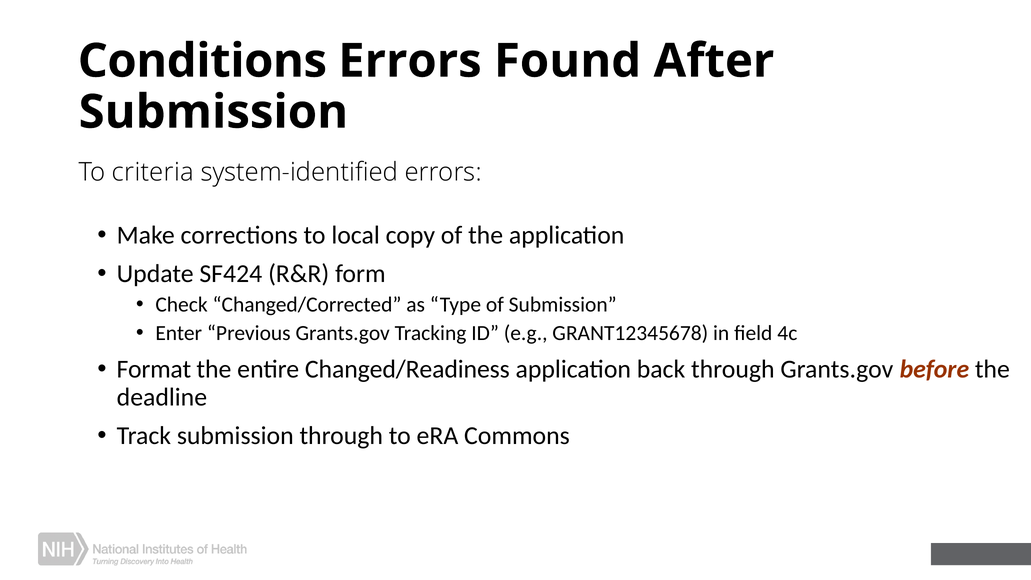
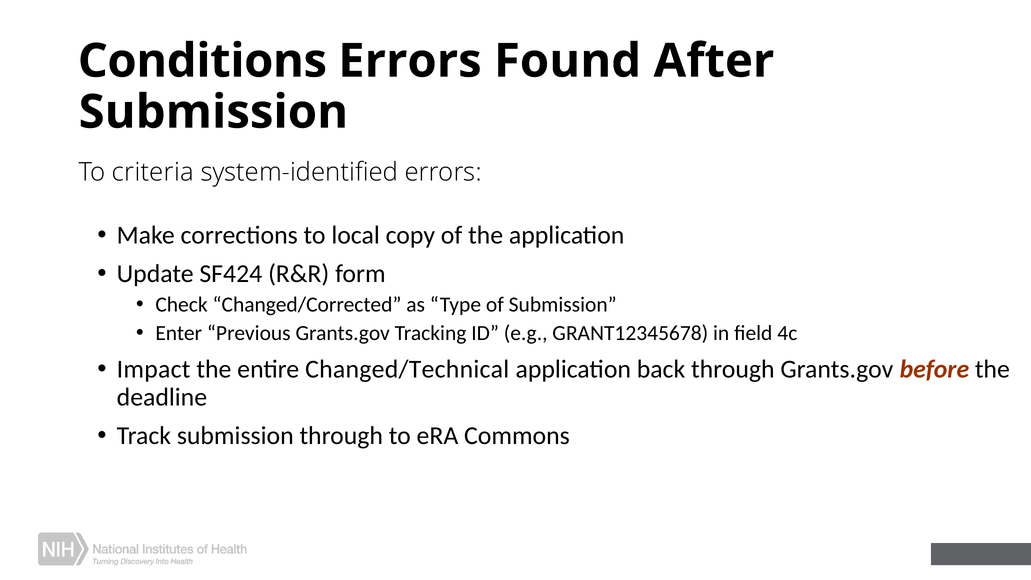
Format: Format -> Impact (154, 369)
Changed/Readiness: Changed/Readiness -> Changed/Technical (407, 369)
